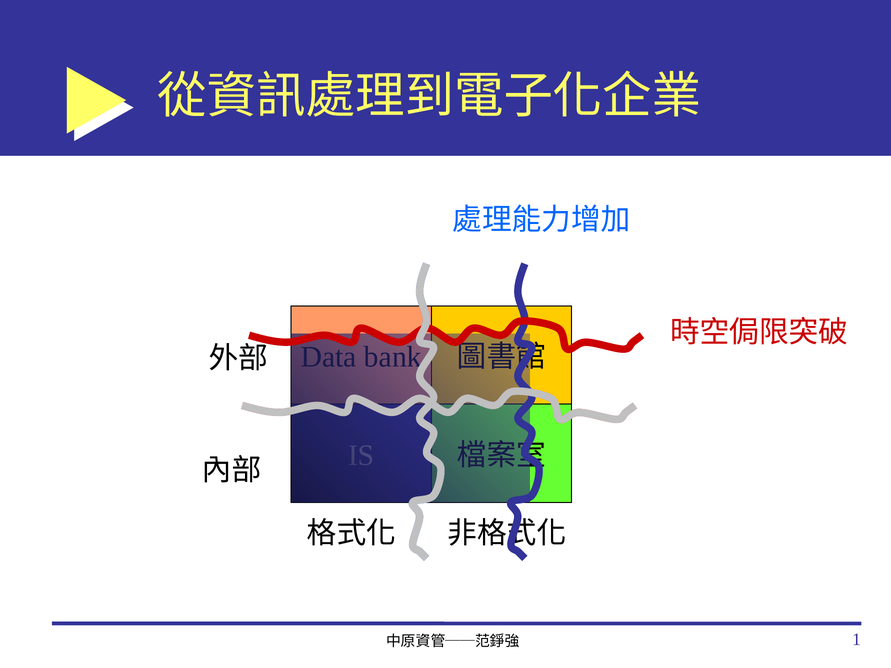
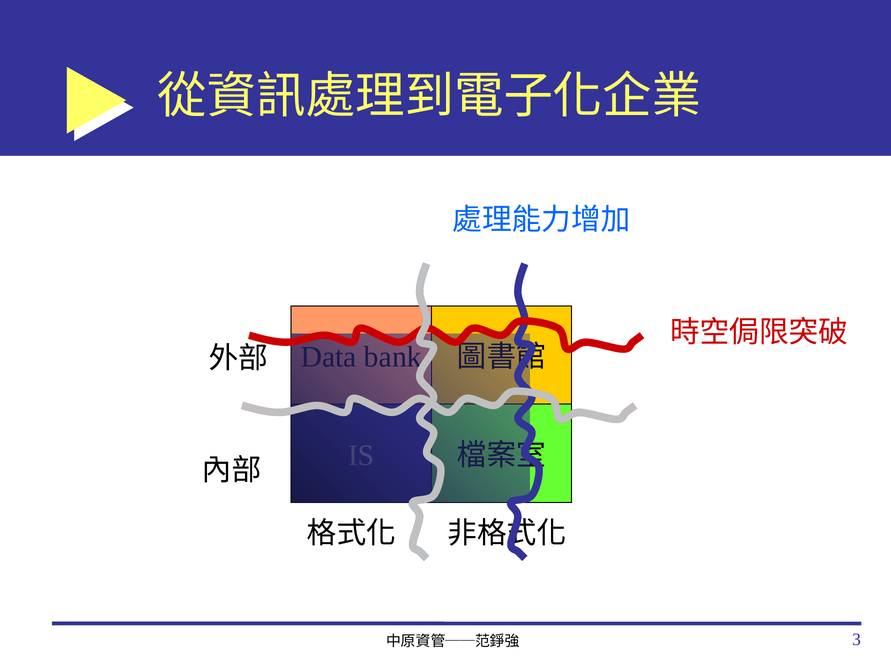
1: 1 -> 3 (856, 640)
